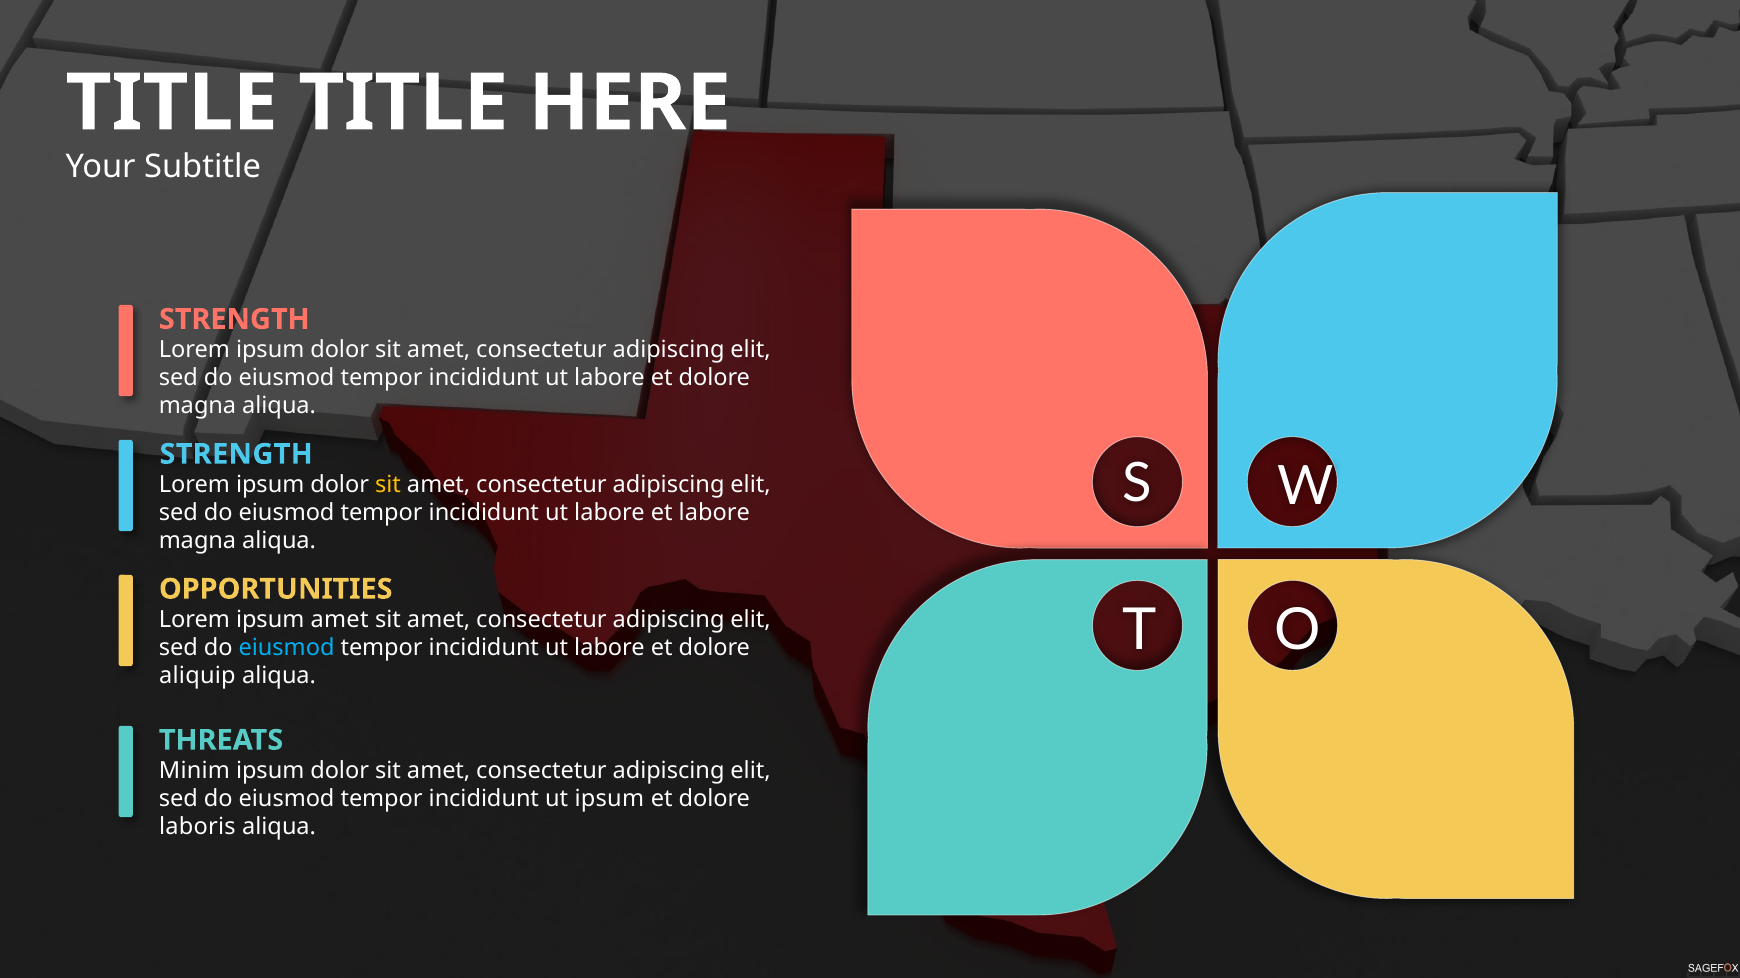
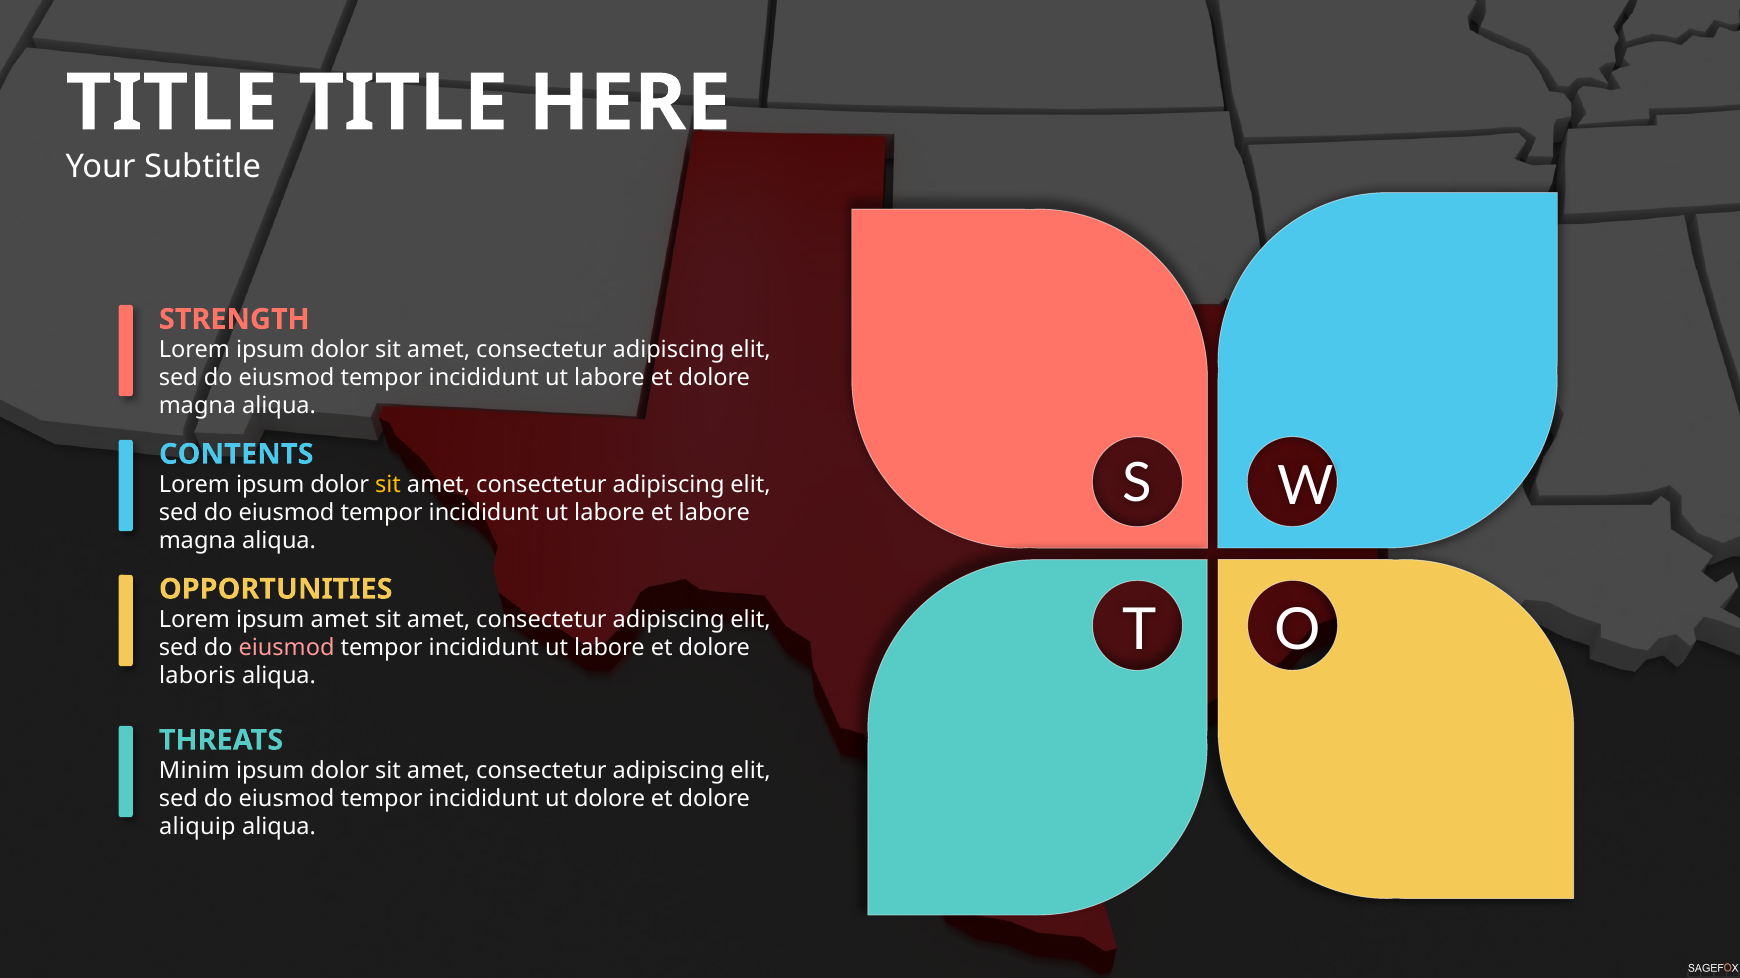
STRENGTH: STRENGTH -> CONTENTS (236, 455)
eiusmod colour: light blue -> pink (287, 648)
aliquip: aliquip -> laboris (197, 676)
ut ipsum: ipsum -> dolore (610, 799)
laboris: laboris -> aliquip (197, 828)
